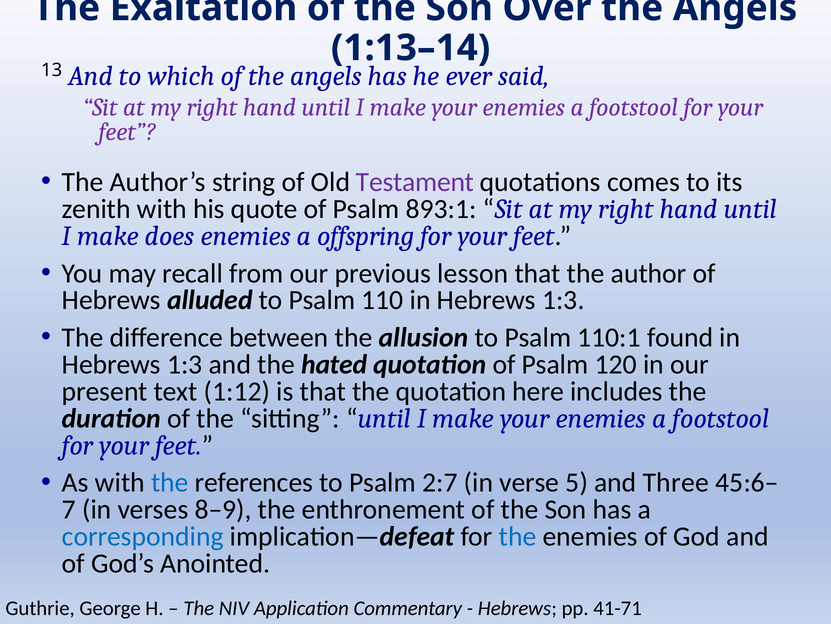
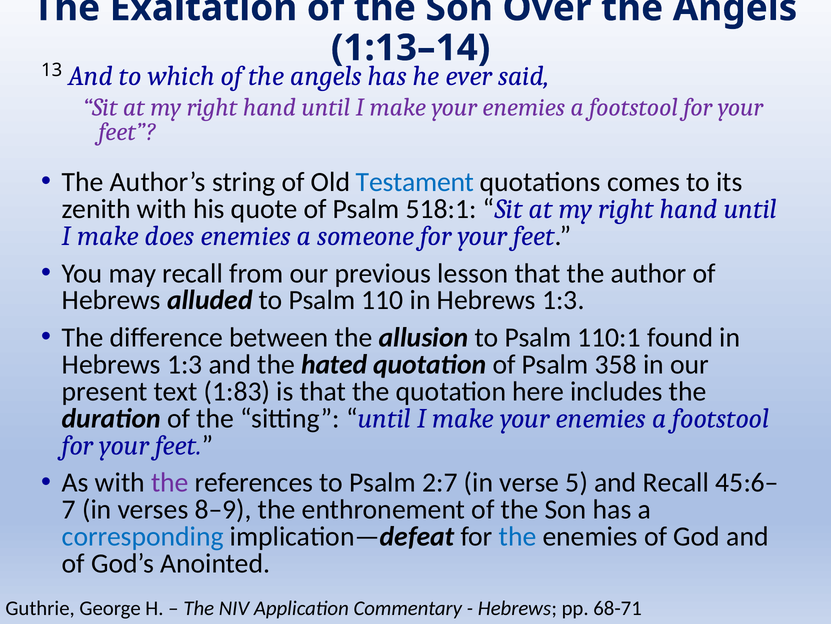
Testament colour: purple -> blue (415, 182)
893:1: 893:1 -> 518:1 (441, 209)
offspring: offspring -> someone (366, 236)
120: 120 -> 358 (616, 364)
1:12: 1:12 -> 1:83 (237, 391)
the colour: blue -> purple (170, 482)
and Three: Three -> Recall (676, 482)
41-71: 41-71 -> 68-71 (618, 608)
